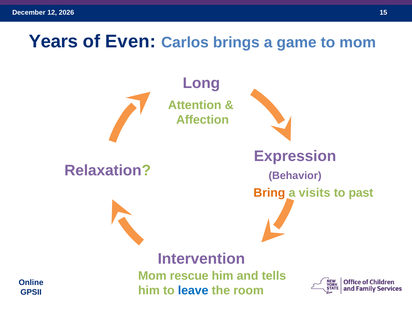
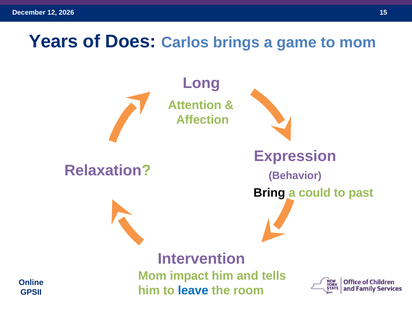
Even: Even -> Does (131, 41)
Bring colour: orange -> black (269, 193)
visits: visits -> could (315, 193)
rescue: rescue -> impact (189, 276)
